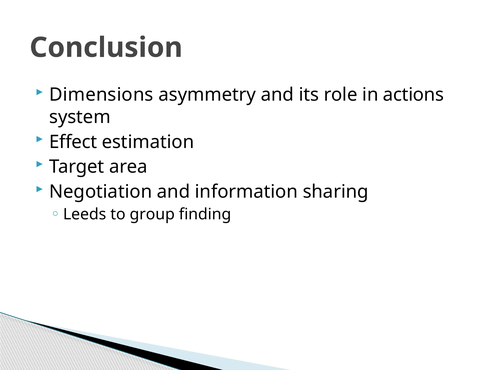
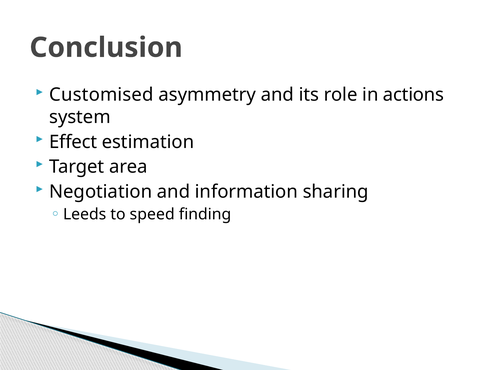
Dimensions: Dimensions -> Customised (101, 95)
group: group -> speed (152, 214)
